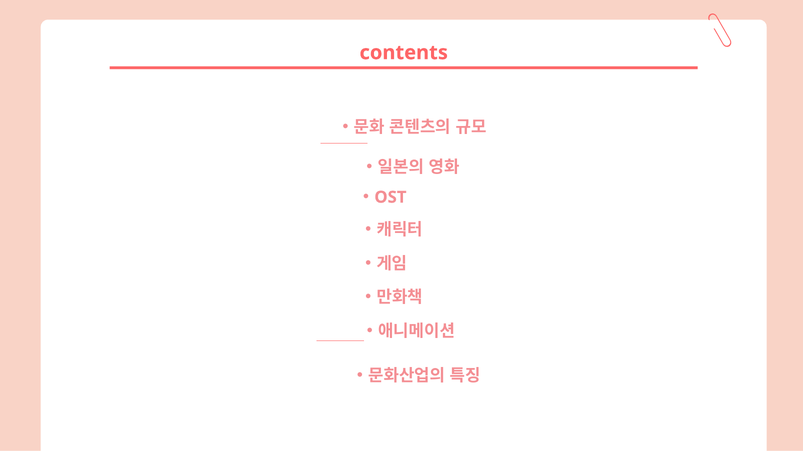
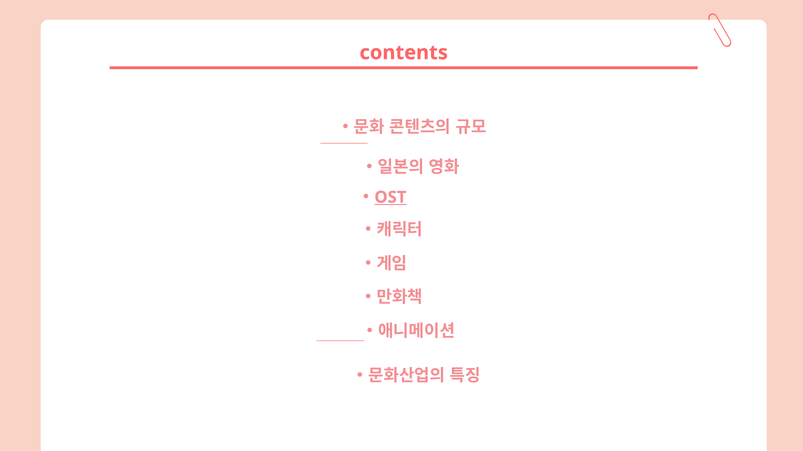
OST underline: none -> present (390, 198)
